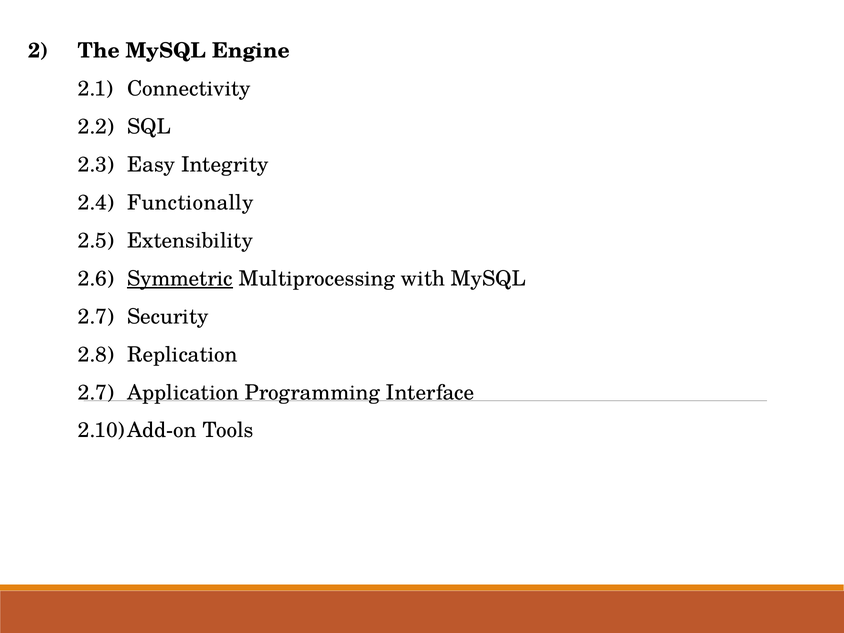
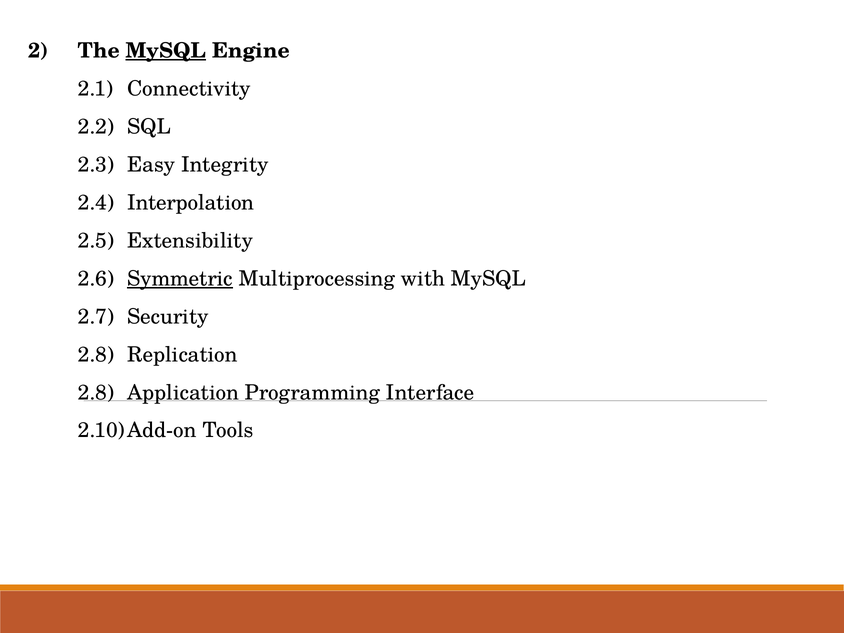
MySQL underline: none -> present (166, 51)
Functionally: Functionally -> Interpolation (191, 203)
2.7: 2.7 -> 2.8 (96, 393)
